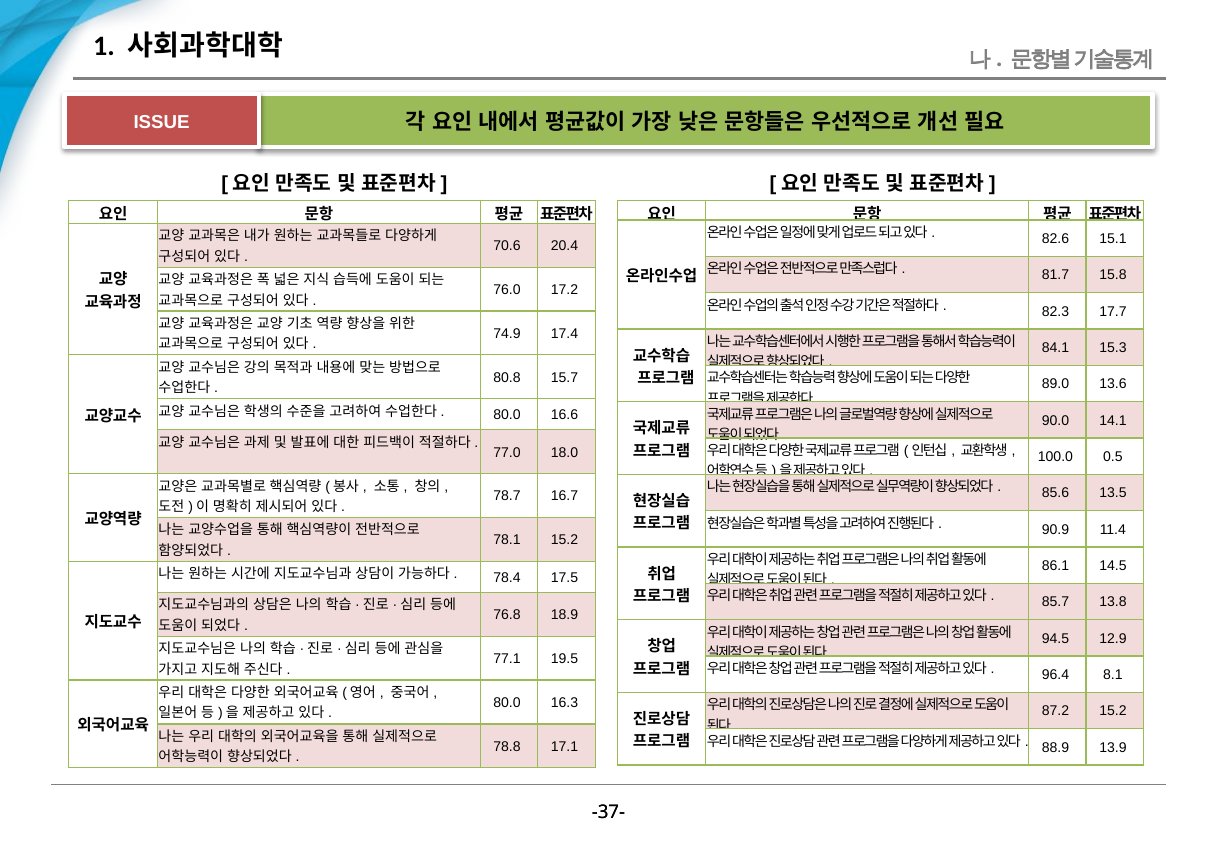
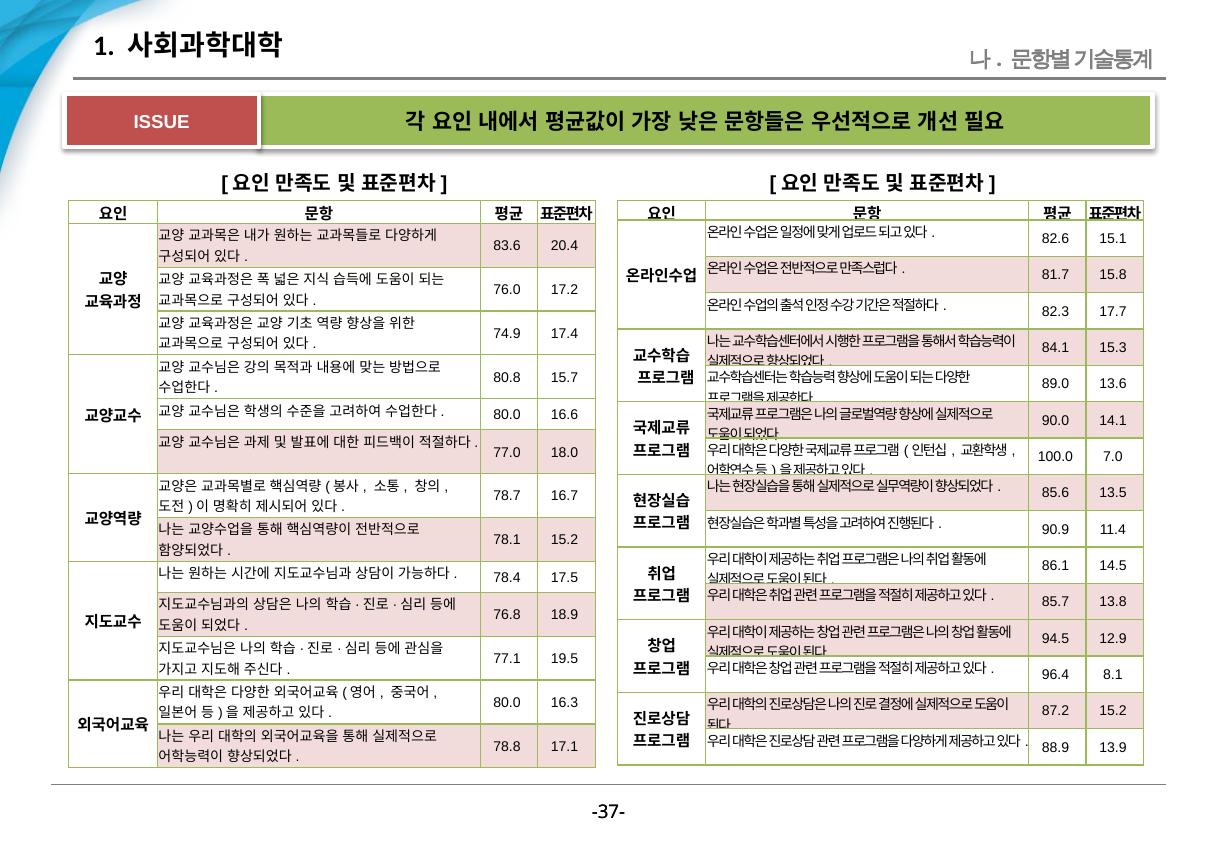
70.6: 70.6 -> 83.6 (507, 246)
0.5: 0.5 -> 7.0 (1113, 457)
